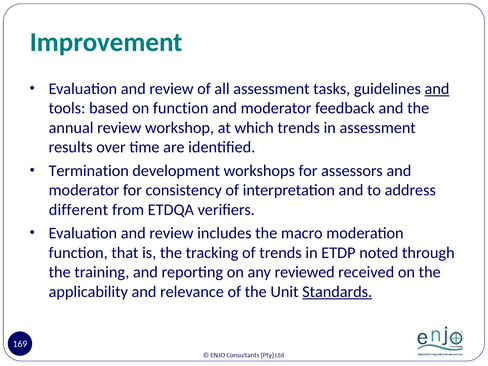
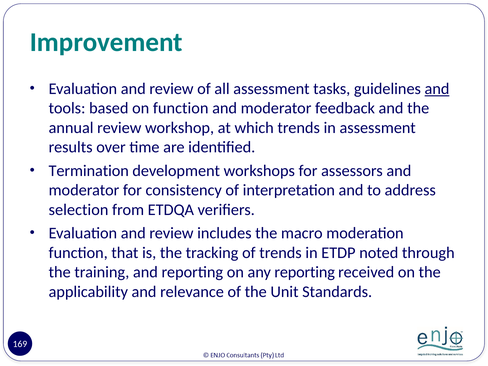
different: different -> selection (79, 210)
any reviewed: reviewed -> reporting (305, 272)
Standards underline: present -> none (337, 292)
